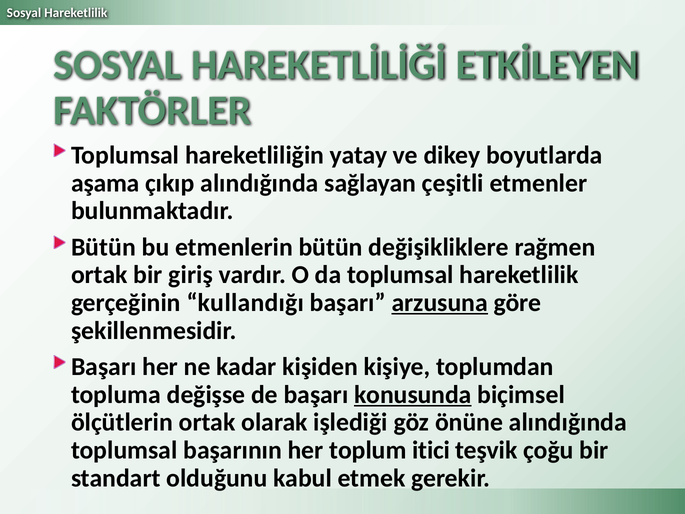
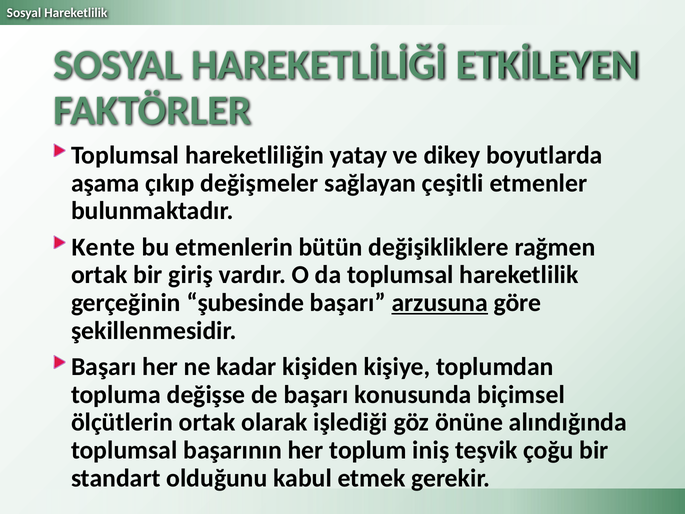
çıkıp alındığında: alındığında -> değişmeler (259, 183)
Bütün: Bütün -> Kente (103, 247)
kullandığı: kullandığı -> şubesinde (245, 303)
konusunda underline: present -> none (413, 395)
itici: itici -> iniş (431, 450)
